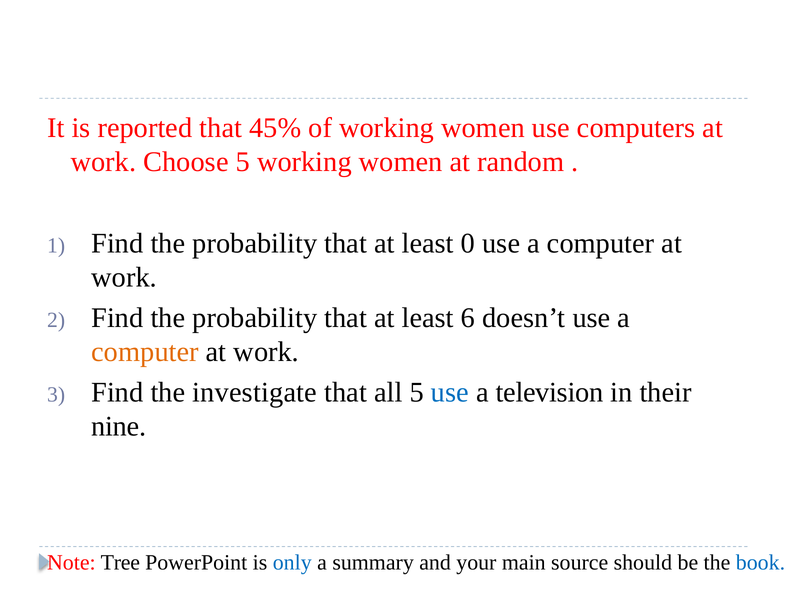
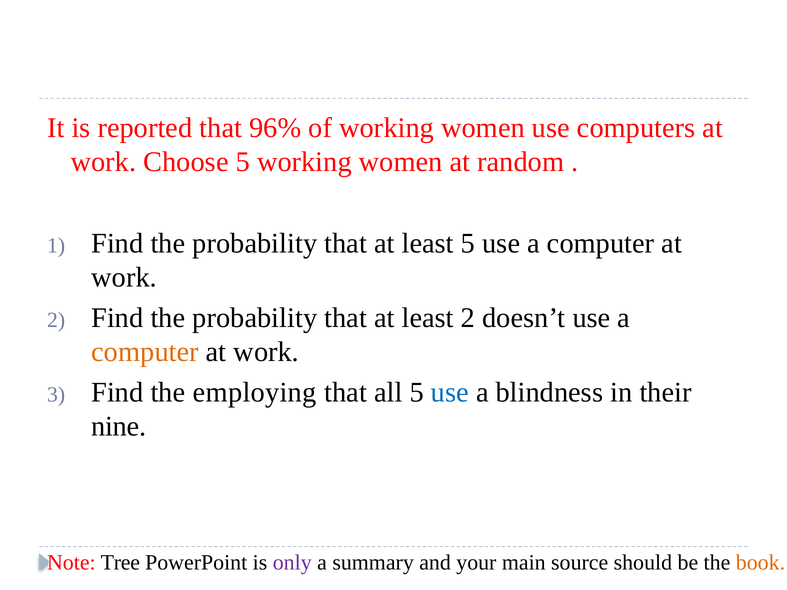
45%: 45% -> 96% (275, 128)
least 0: 0 -> 5 (468, 243)
least 6: 6 -> 2 (468, 318)
investigate: investigate -> employing (255, 393)
television: television -> blindness (549, 393)
only colour: blue -> purple (292, 563)
book colour: blue -> orange (760, 563)
